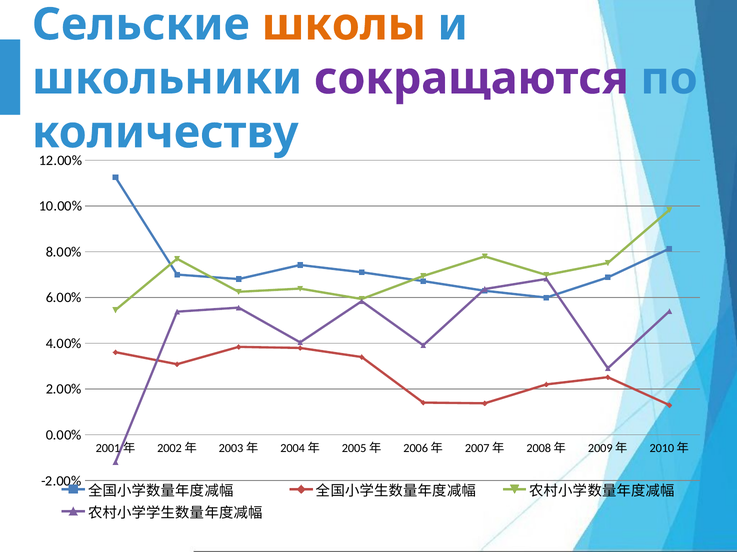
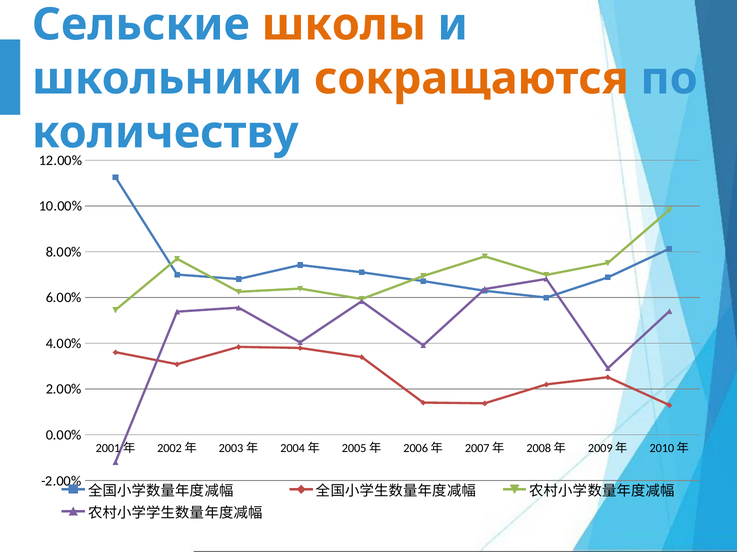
сокращаются colour: purple -> orange (471, 79)
